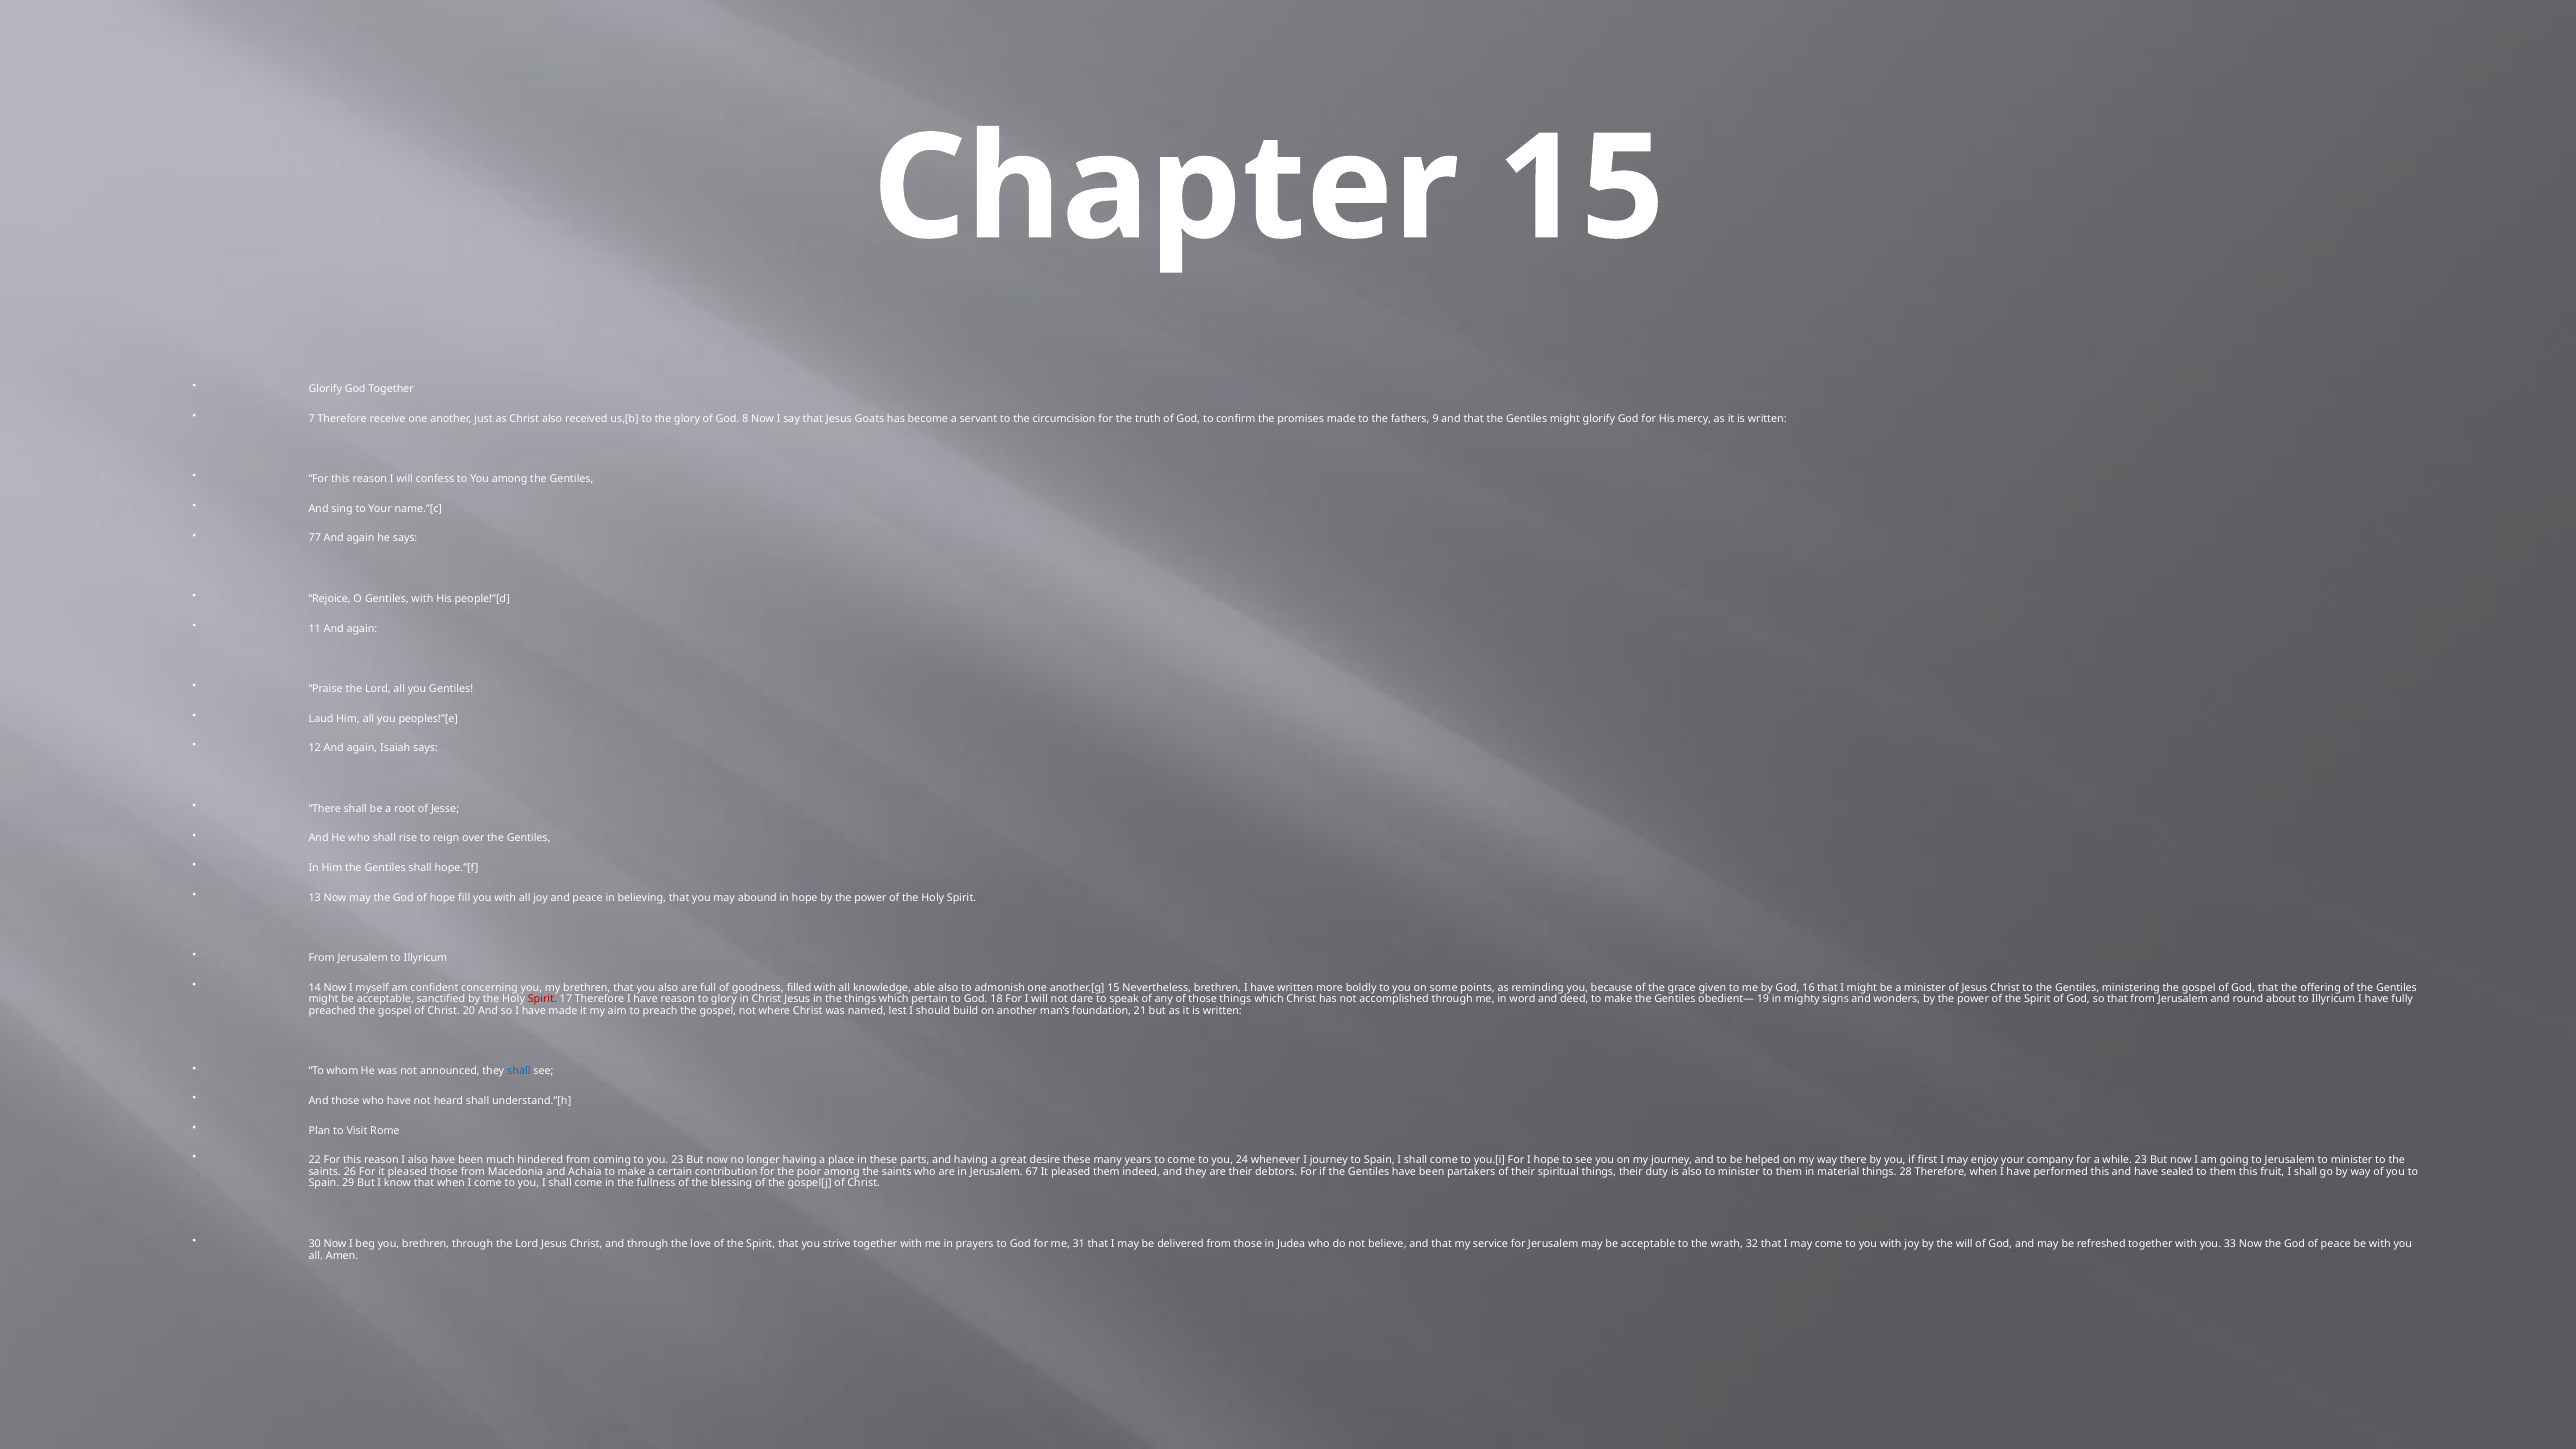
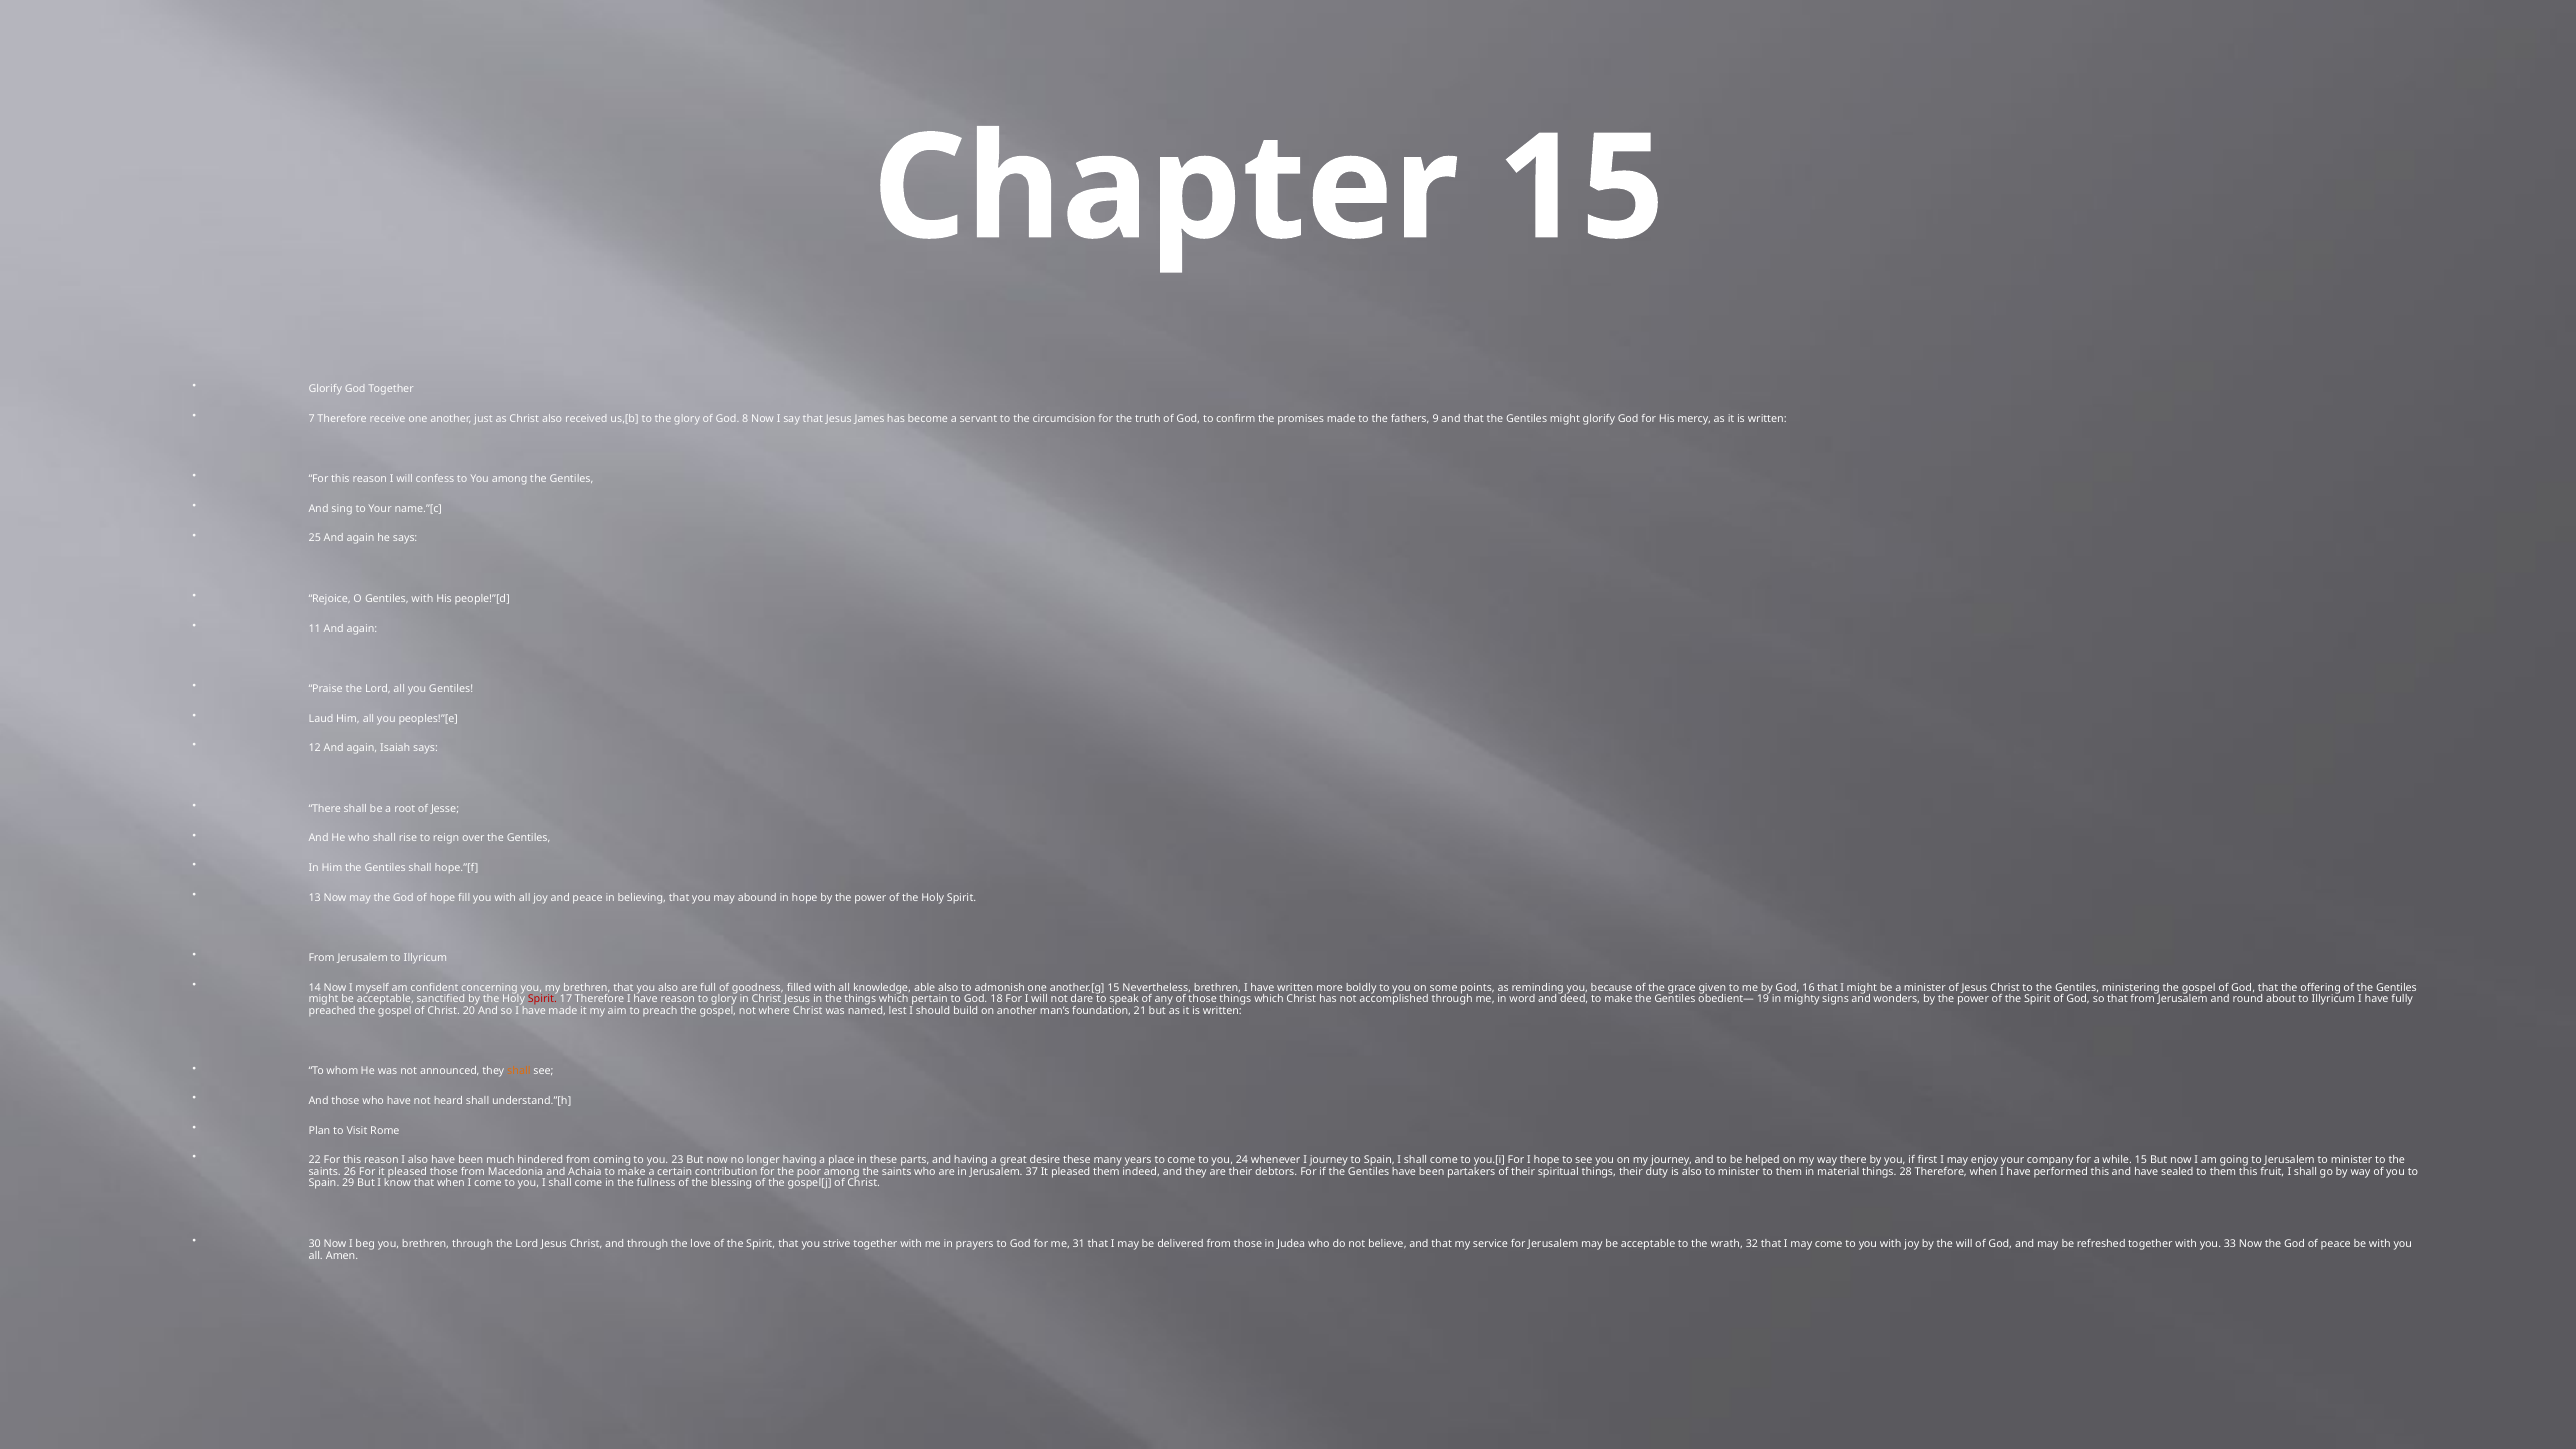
Goats: Goats -> James (870, 419)
77: 77 -> 25 (315, 538)
shall colour: blue -> orange (519, 1071)
while 23: 23 -> 15 (2141, 1160)
67: 67 -> 37 (1032, 1172)
